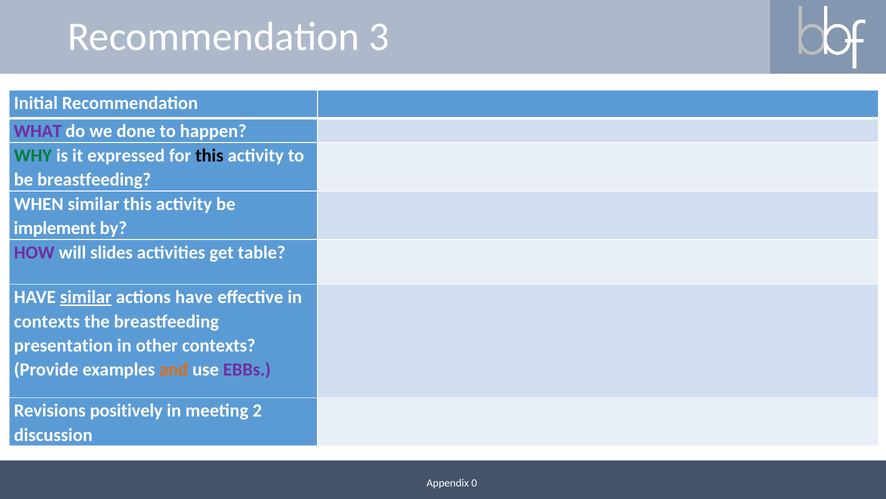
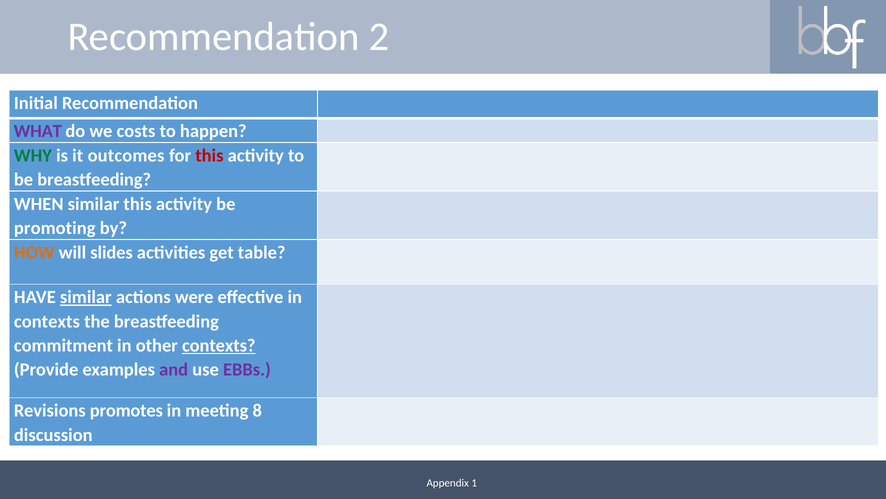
3: 3 -> 2 (379, 37)
done: done -> costs (136, 131)
expressed: expressed -> outcomes (126, 155)
this colour: black -> red (209, 155)
implement: implement -> promoting (55, 228)
HOW colour: purple -> orange (34, 252)
actions have: have -> were (194, 297)
presentation: presentation -> commitment (63, 345)
contexts underline: none -> present (219, 345)
and colour: orange -> purple (174, 369)
positively: positively -> promotes (126, 410)
2: 2 -> 8 (257, 410)
0: 0 -> 1 (474, 483)
